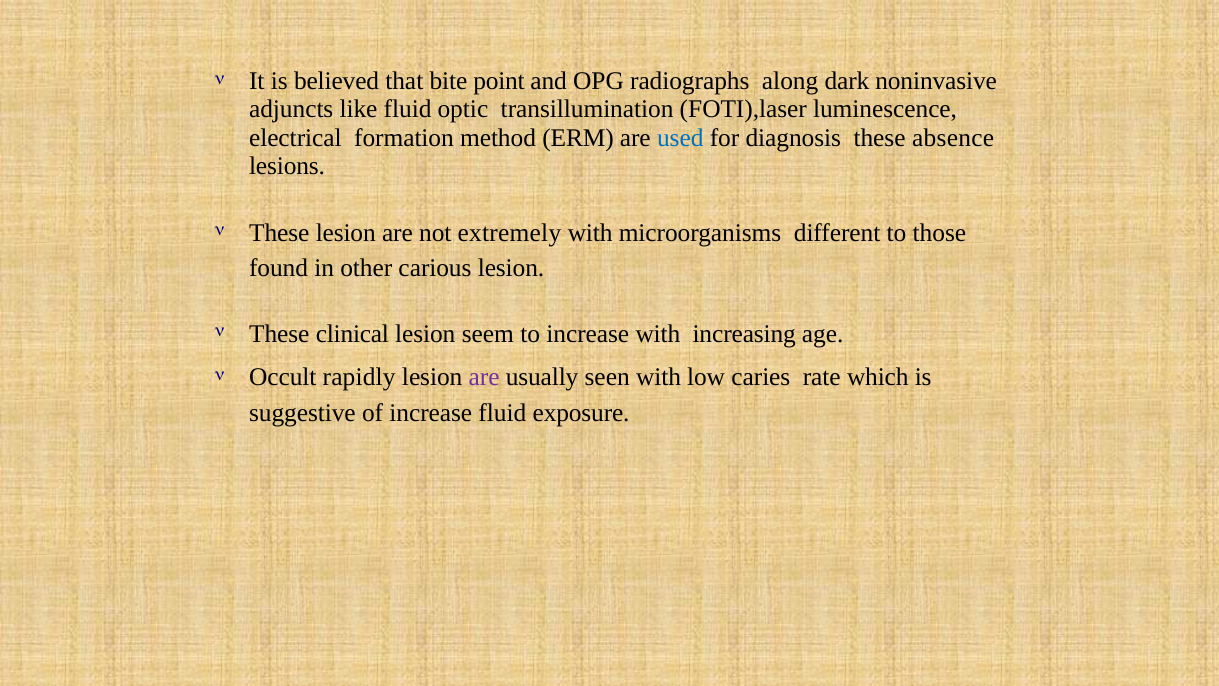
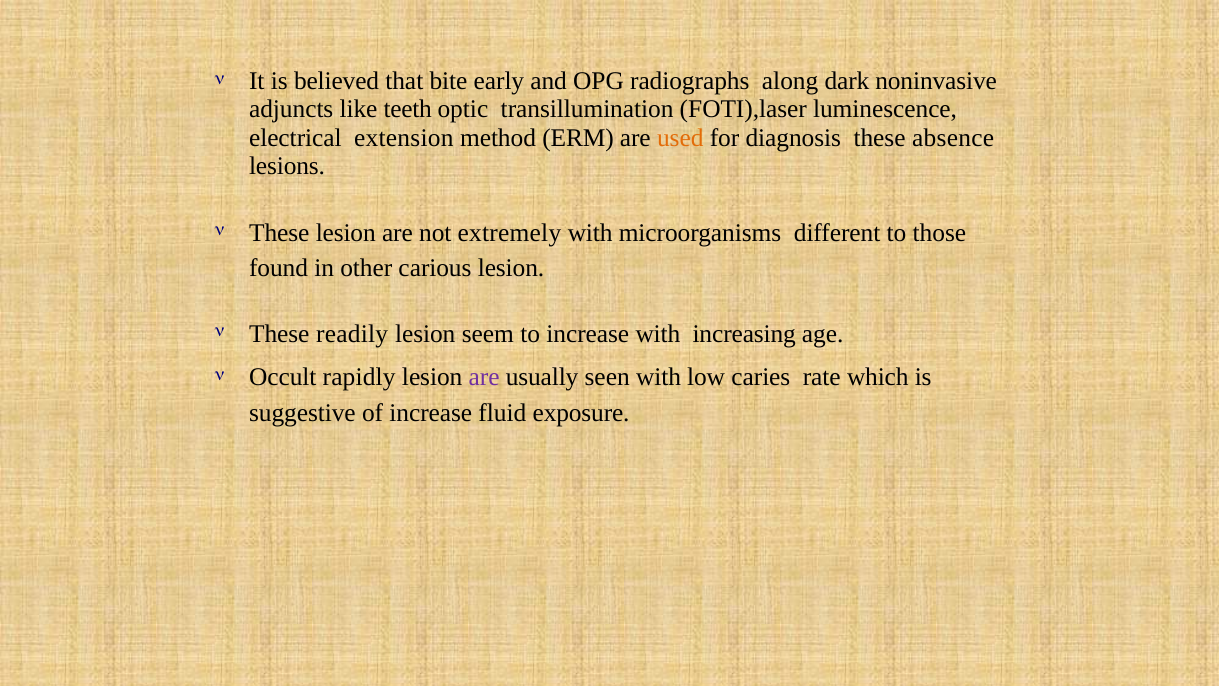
point: point -> early (499, 81)
like fluid: fluid -> teeth (408, 110)
formation: formation -> extension (404, 138)
used colour: blue -> orange (680, 138)
clinical: clinical -> readily (352, 334)
